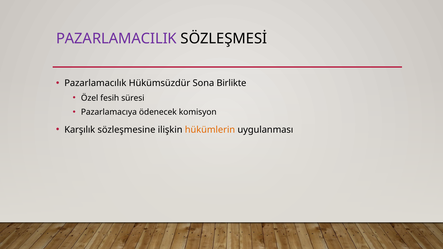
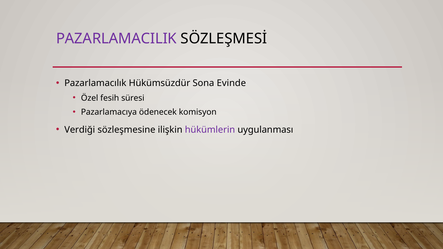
Birlikte: Birlikte -> Evinde (231, 83)
Karşılık: Karşılık -> Verdiği (80, 130)
hükümlerin colour: orange -> purple (210, 130)
